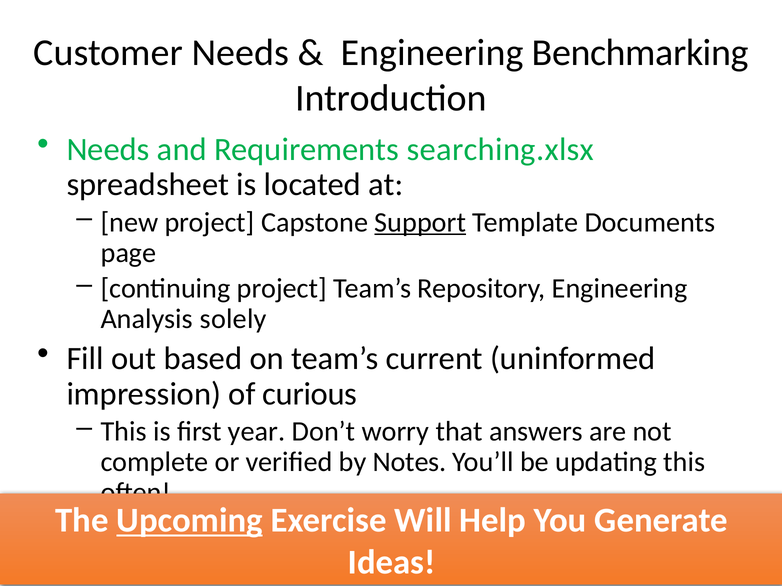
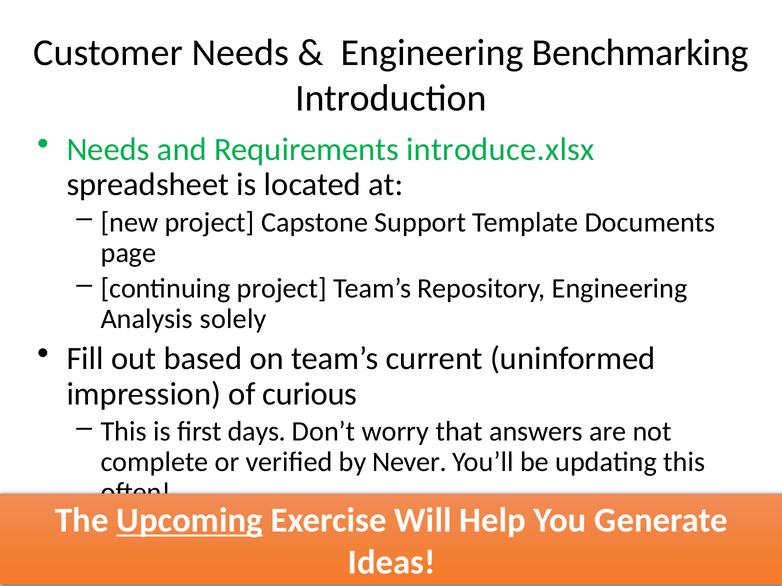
searching.xlsx: searching.xlsx -> introduce.xlsx (500, 149)
Support underline: present -> none (420, 222)
year: year -> days (257, 432)
Notes: Notes -> Never (409, 462)
